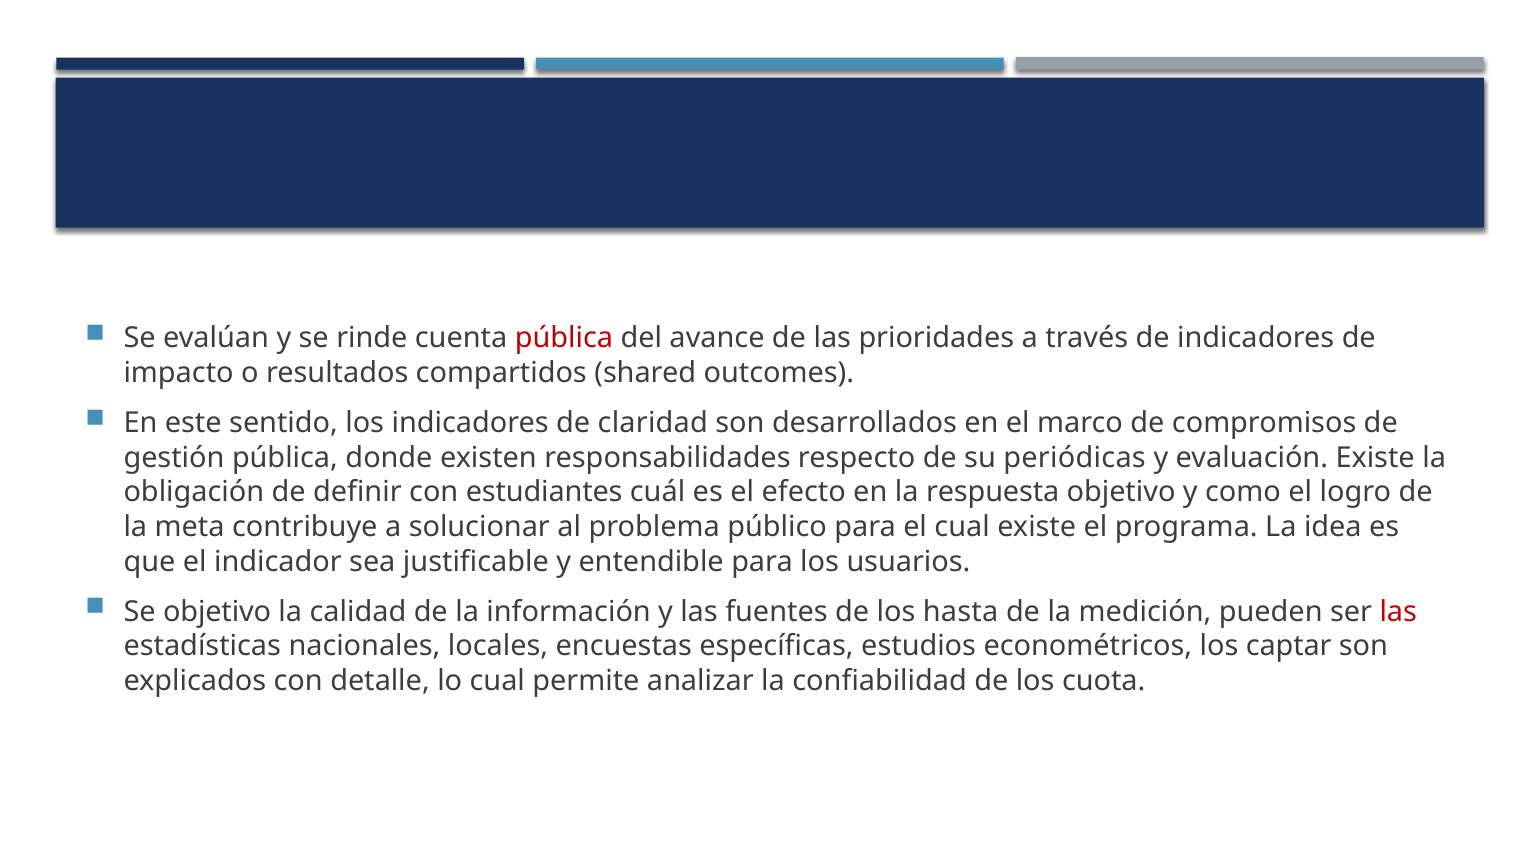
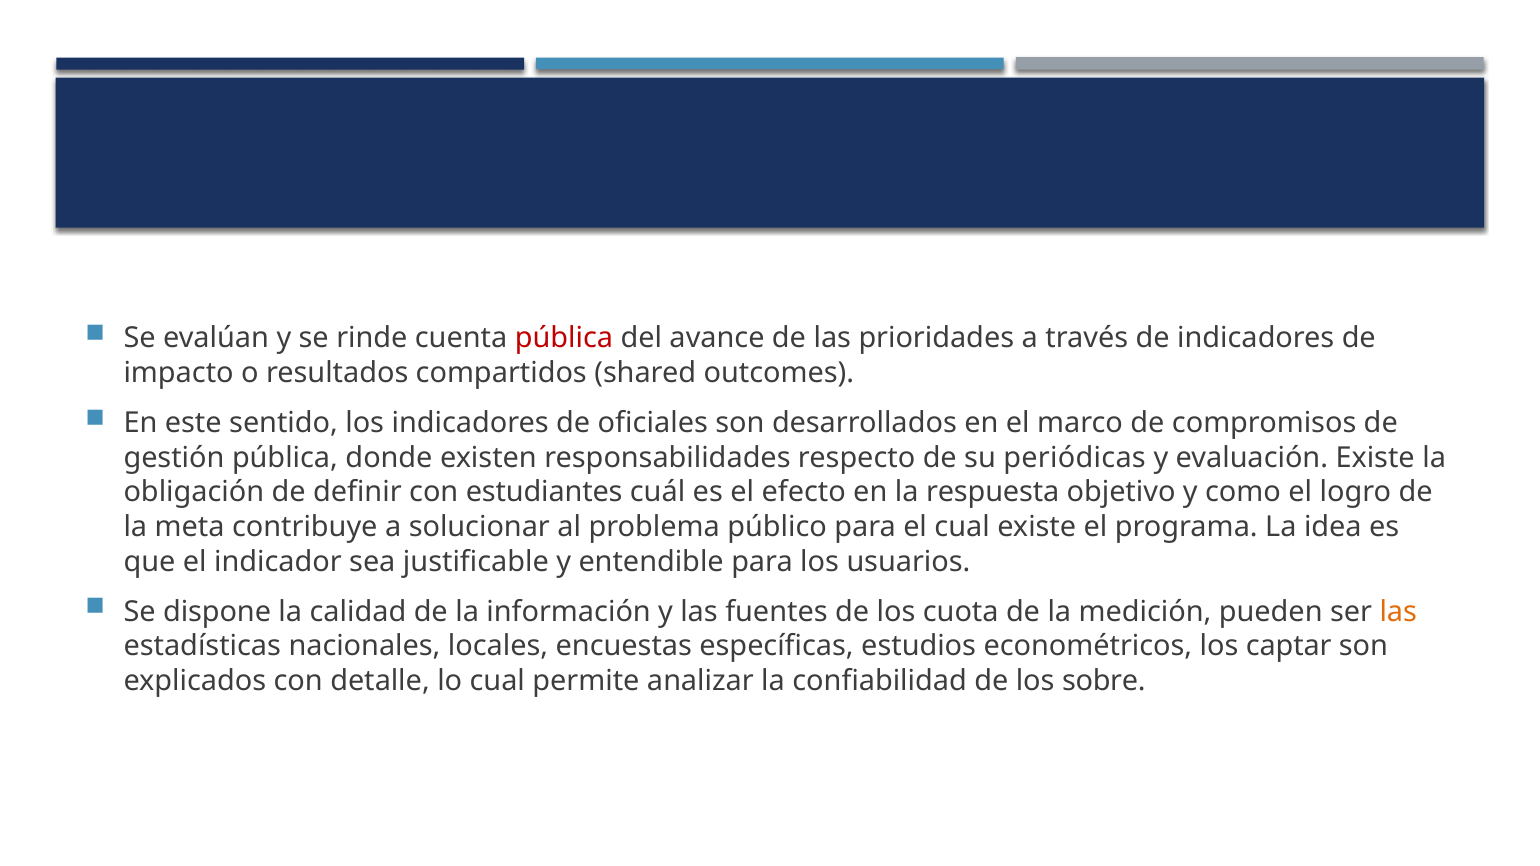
claridad: claridad -> oficiales (653, 423)
Se objetivo: objetivo -> dispone (217, 612)
hasta: hasta -> cuota (961, 612)
las colour: red -> orange (1398, 612)
cuota: cuota -> sobre (1104, 681)
